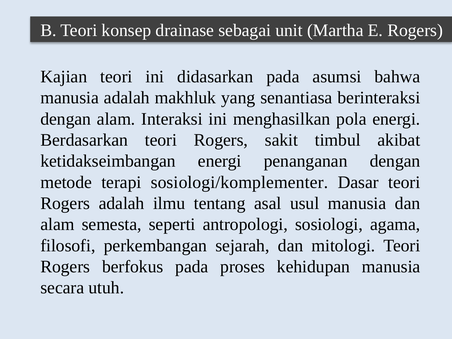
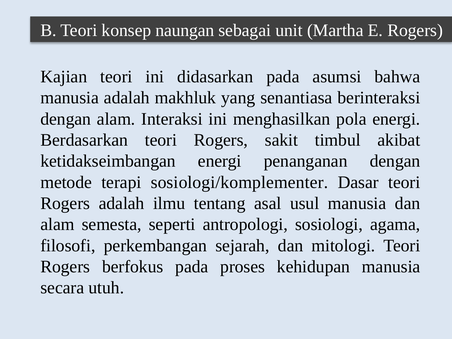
drainase: drainase -> naungan (185, 30)
